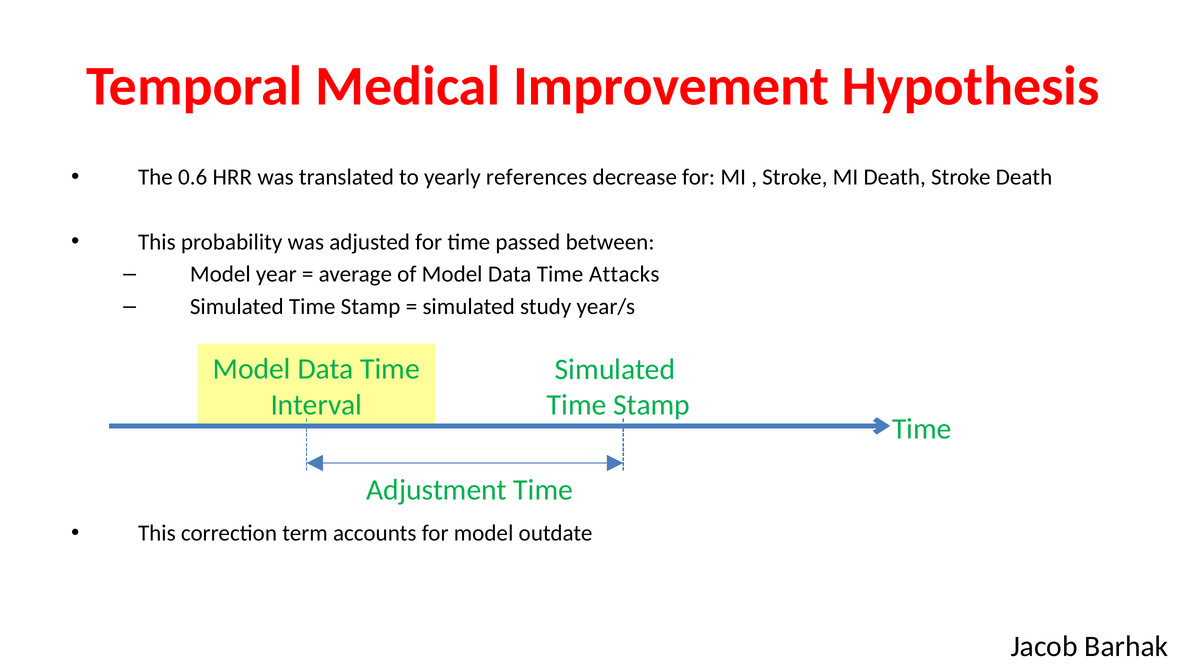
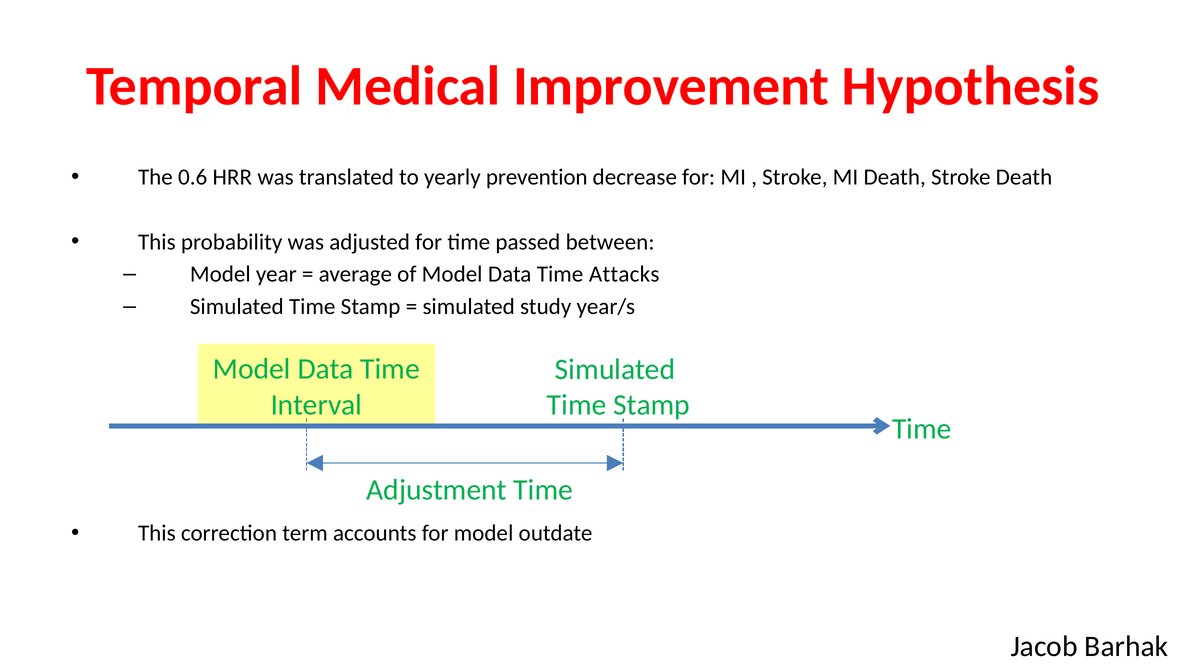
references: references -> prevention (537, 177)
